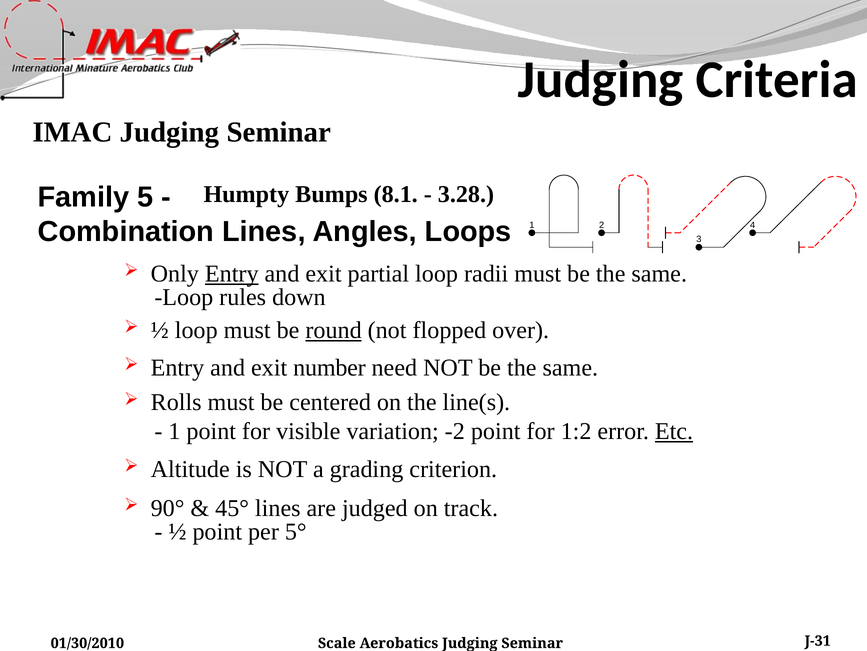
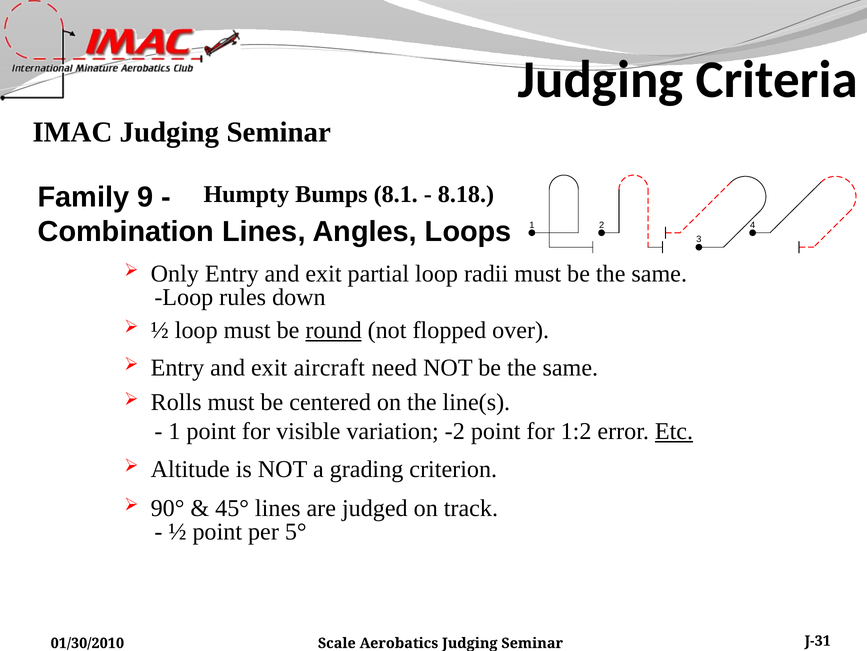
3.28: 3.28 -> 8.18 (466, 194)
5: 5 -> 9 (145, 197)
Entry underline: present -> none (232, 273)
number: number -> aircraft (329, 367)
